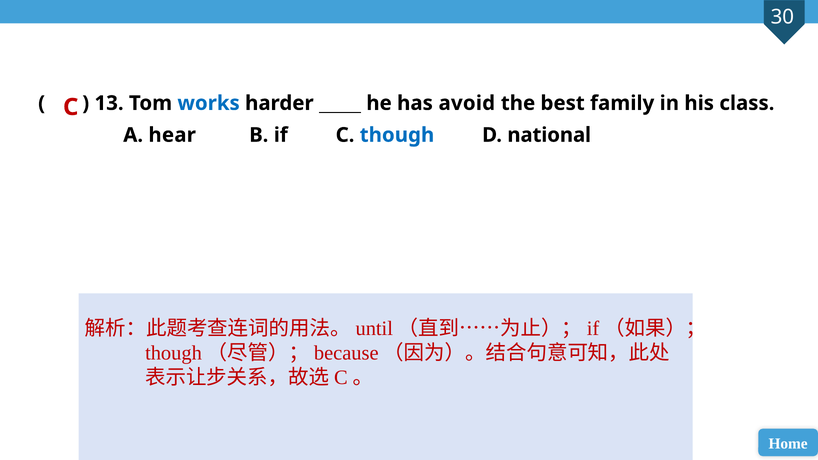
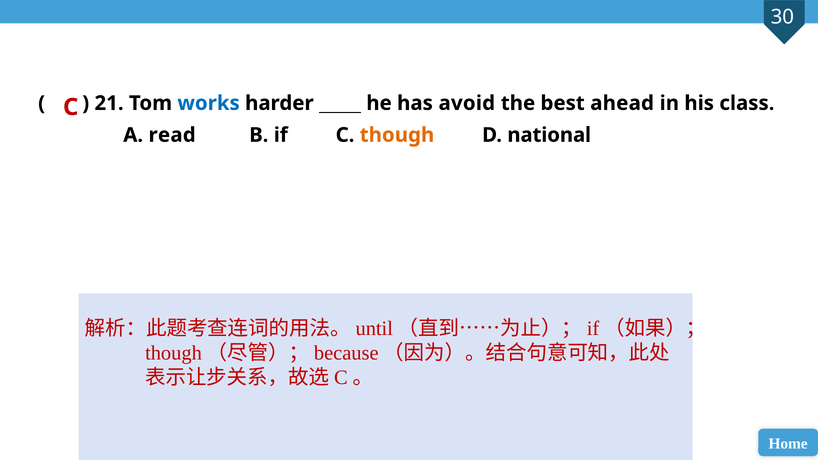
13: 13 -> 21 (109, 103)
family: family -> ahead (622, 103)
hear: hear -> read (172, 135)
though colour: blue -> orange (397, 135)
